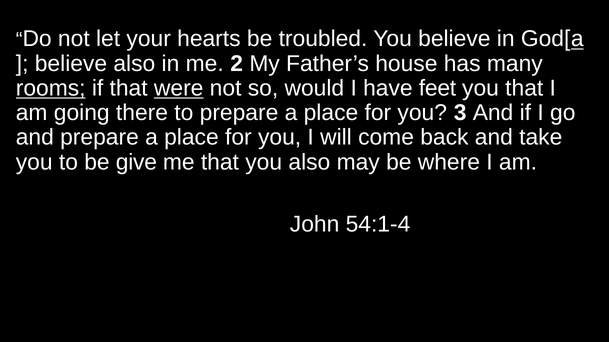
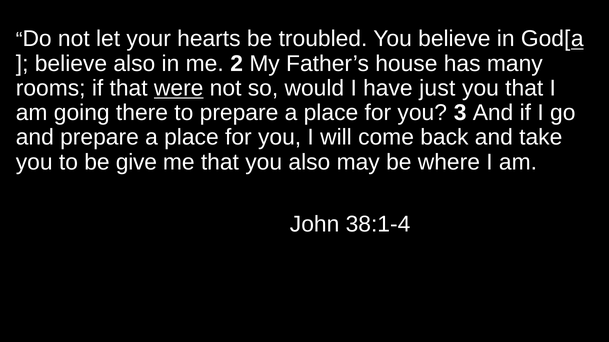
rooms underline: present -> none (51, 88)
feet: feet -> just (437, 88)
54:1-4: 54:1-4 -> 38:1-4 (378, 224)
